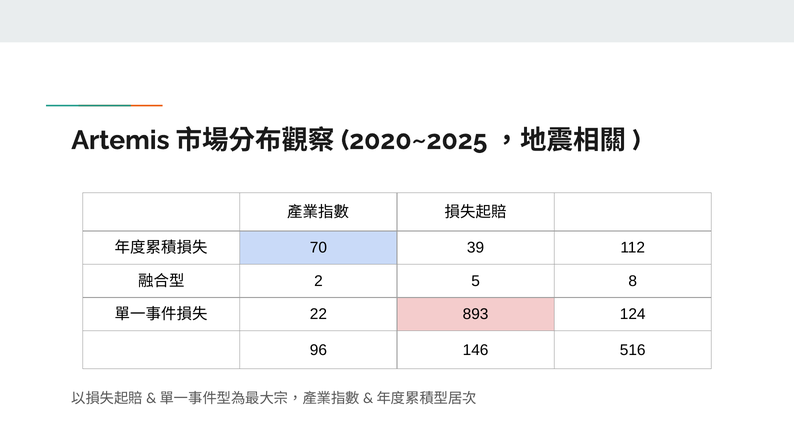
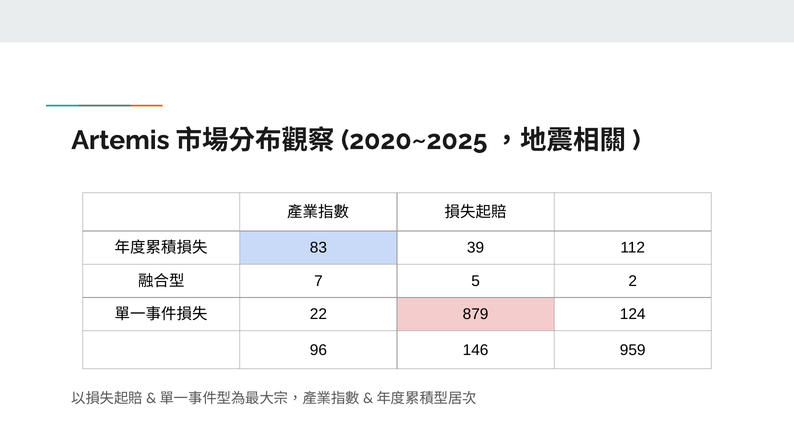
70: 70 -> 83 (318, 248)
2: 2 -> 7 (318, 281)
8: 8 -> 2 (633, 281)
893: 893 -> 879 (476, 314)
516: 516 -> 959 (633, 350)
